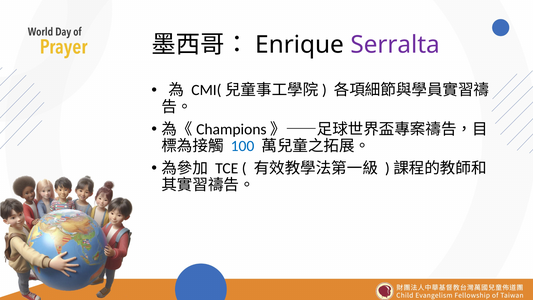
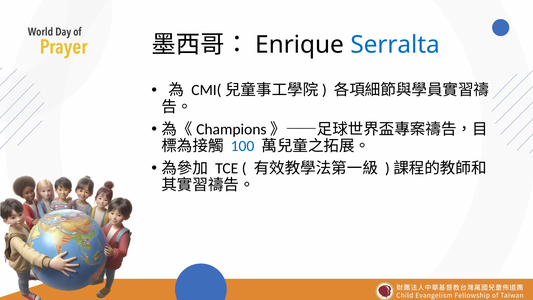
Serralta colour: purple -> blue (395, 45)
